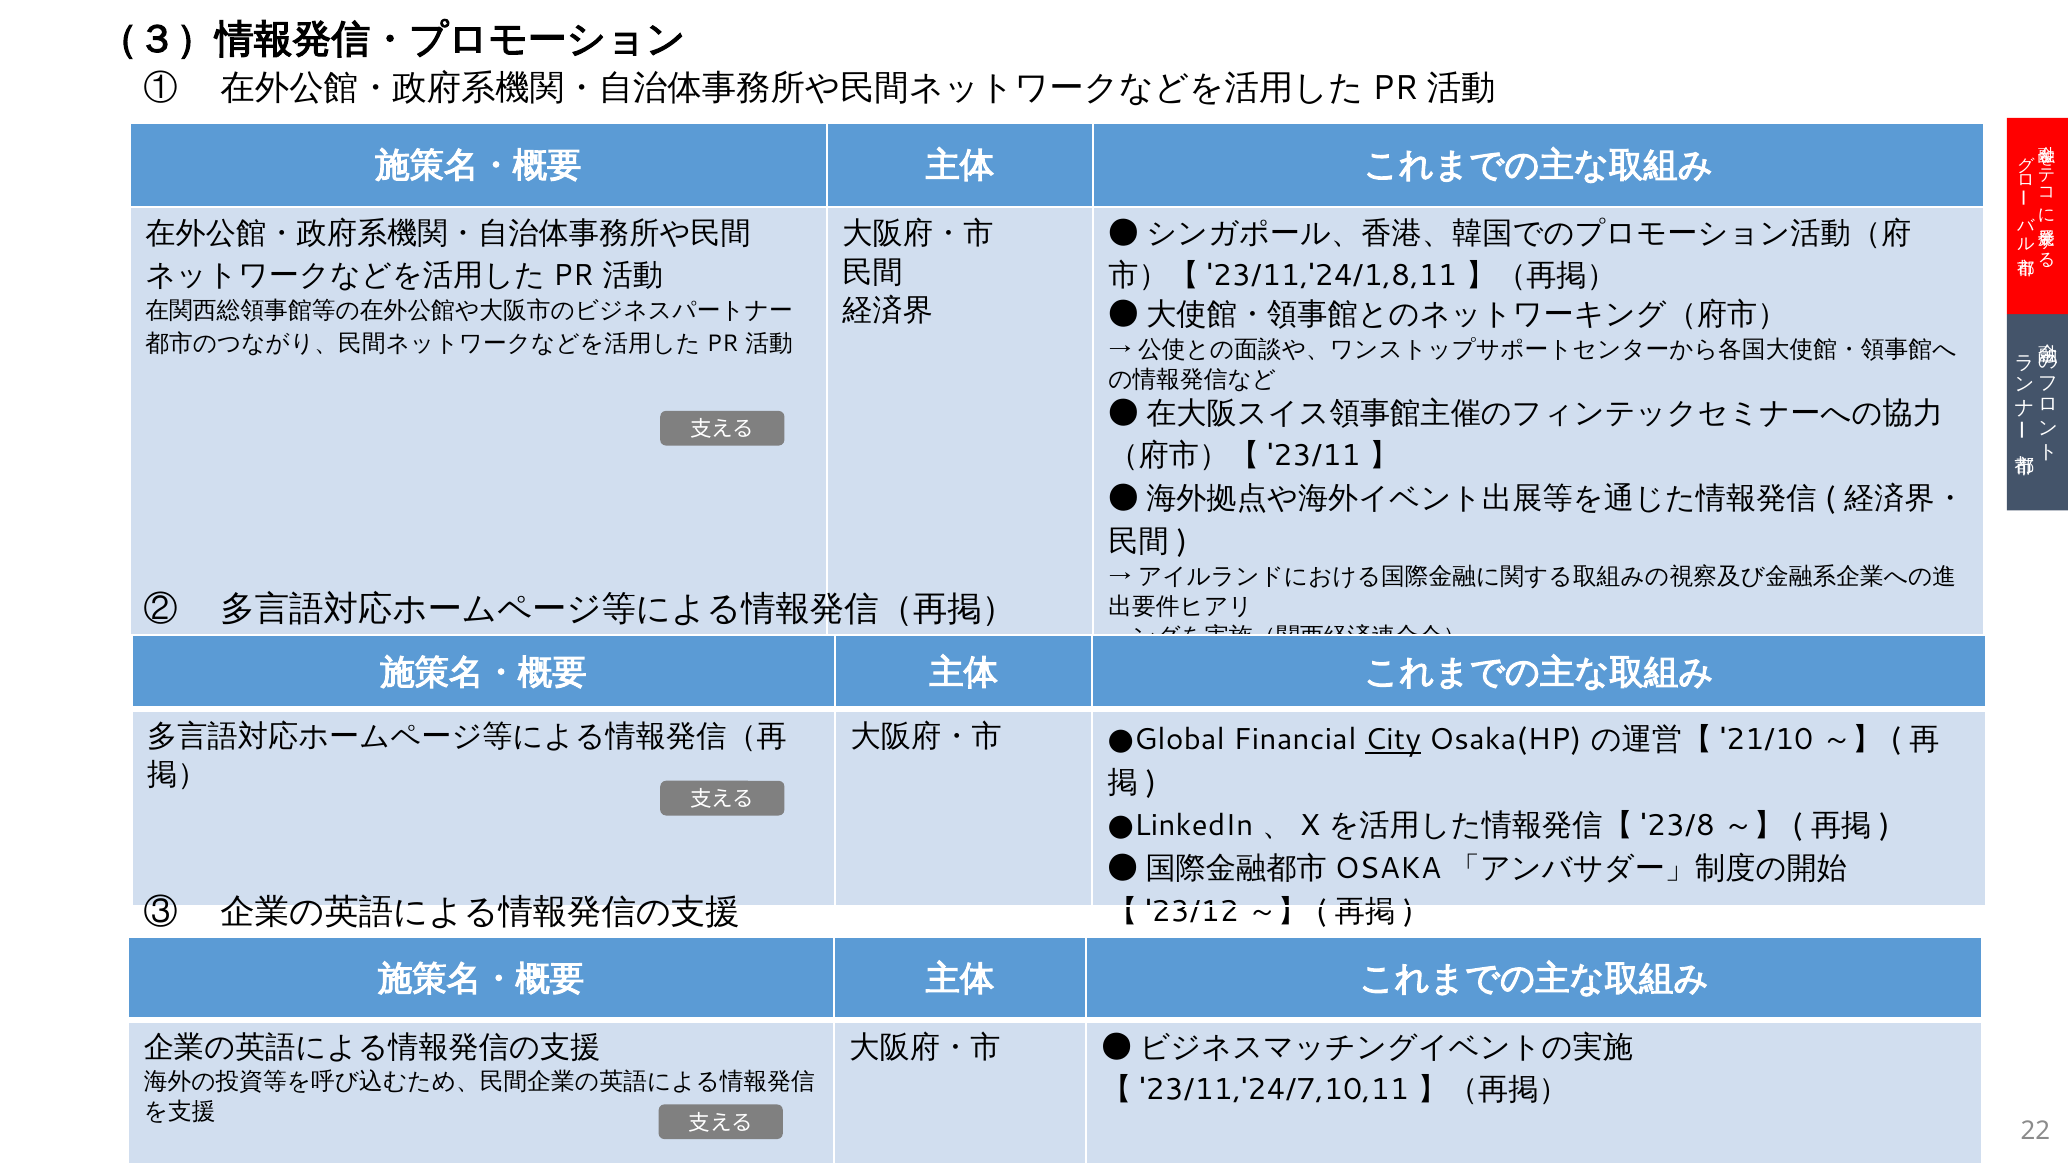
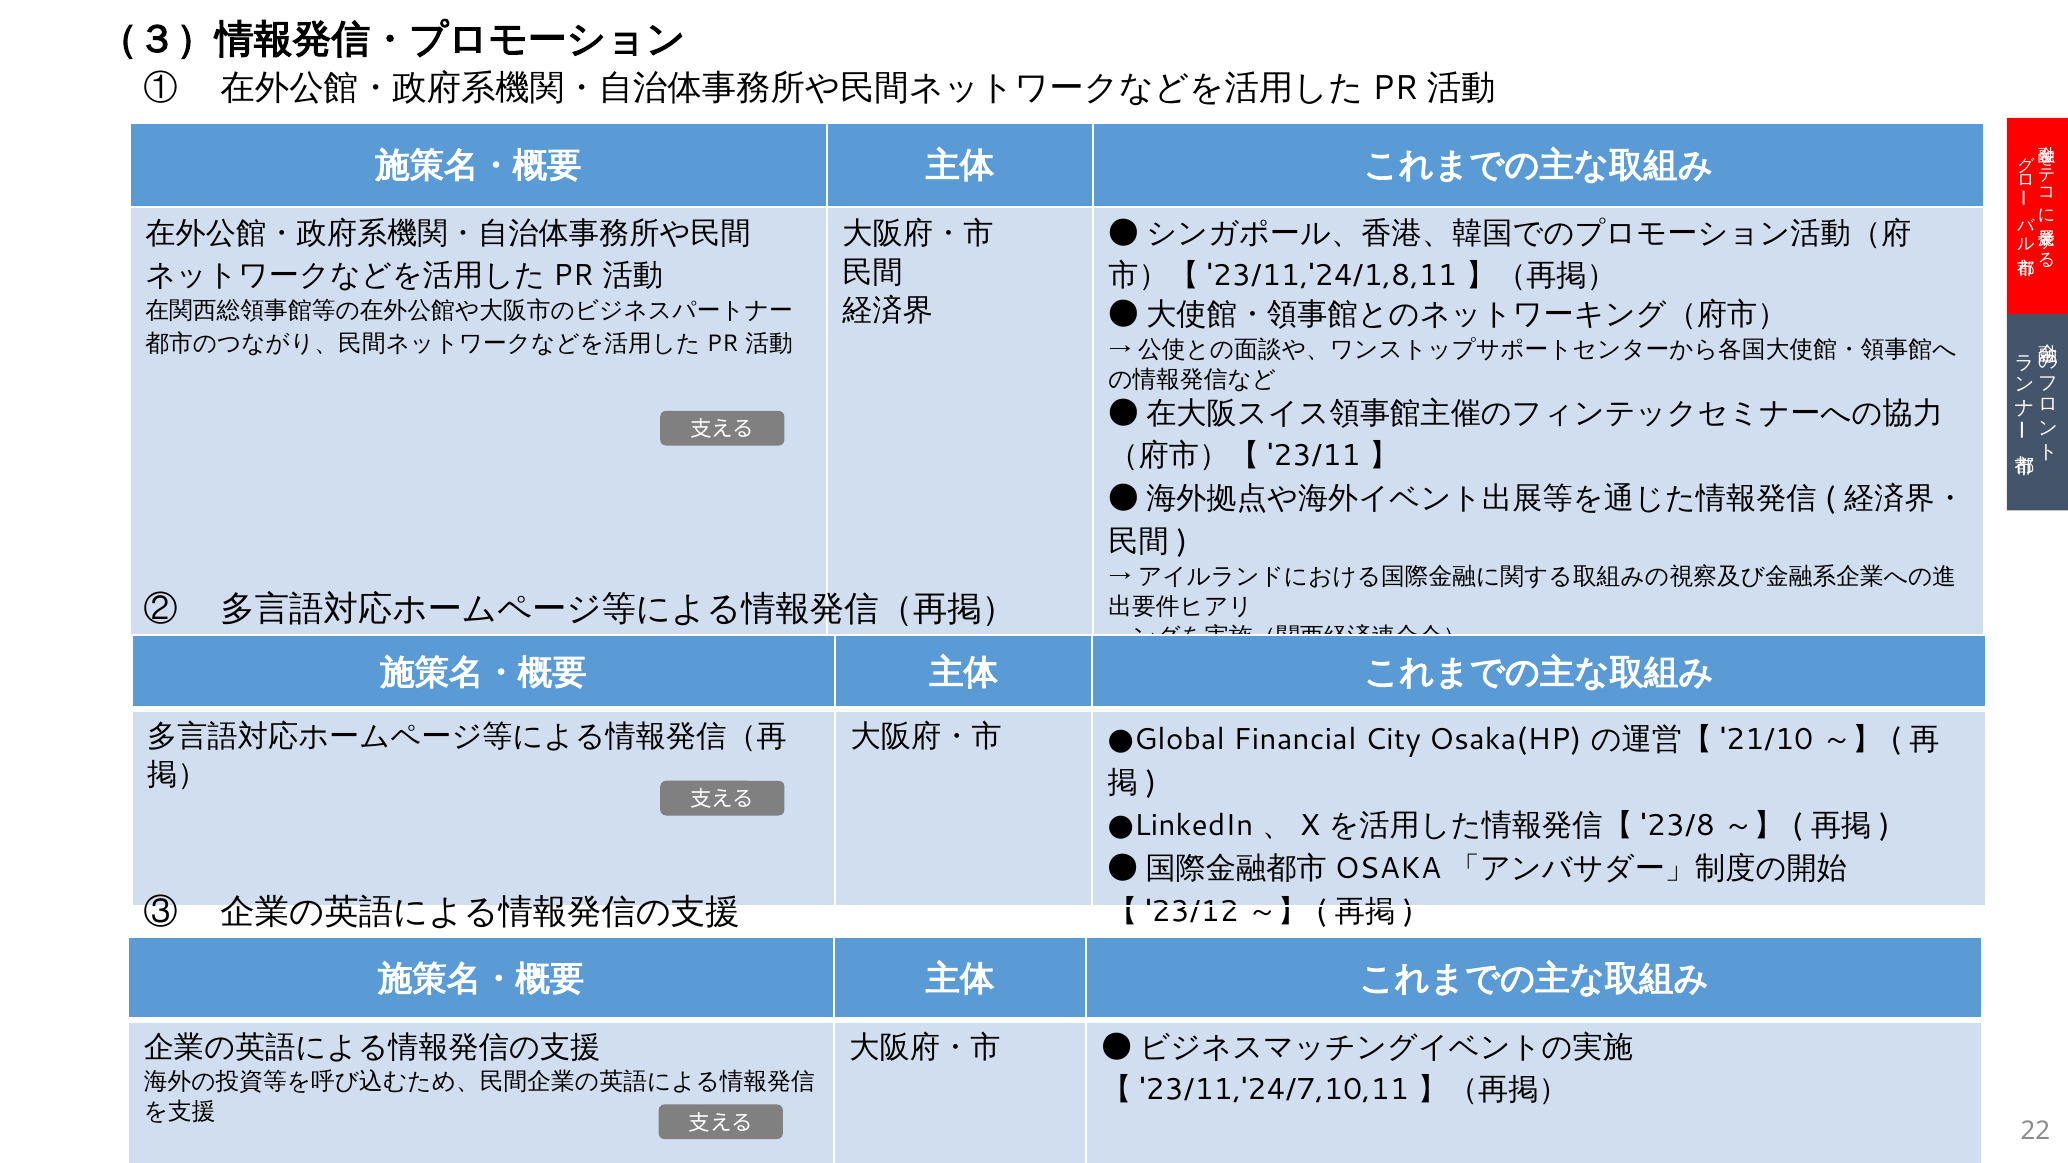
City underline: present -> none (1393, 740)
